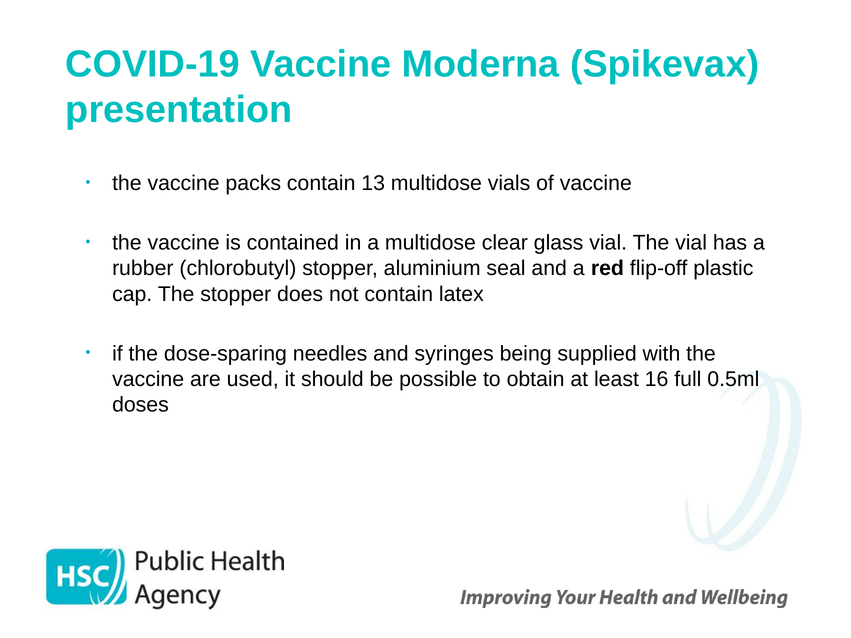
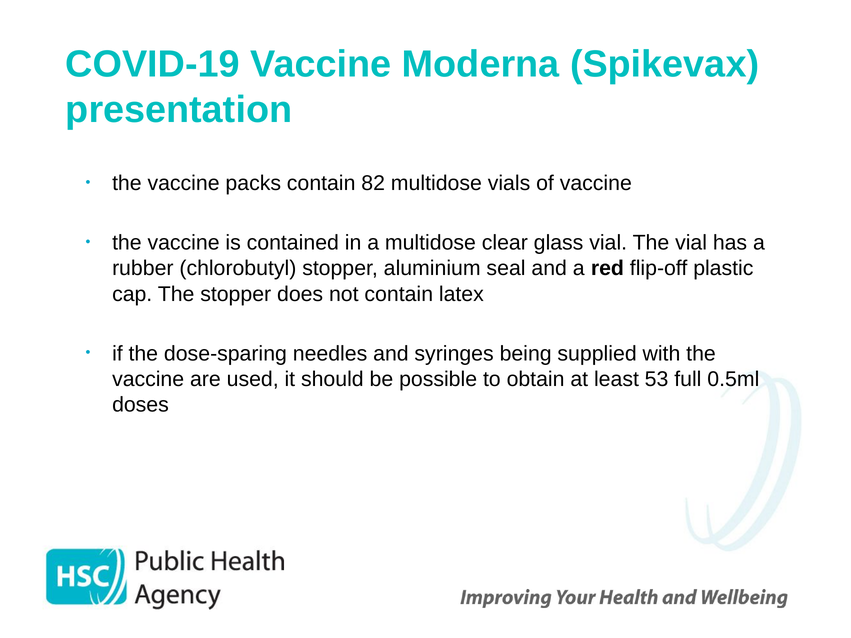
13: 13 -> 82 (373, 183)
16: 16 -> 53 (657, 379)
